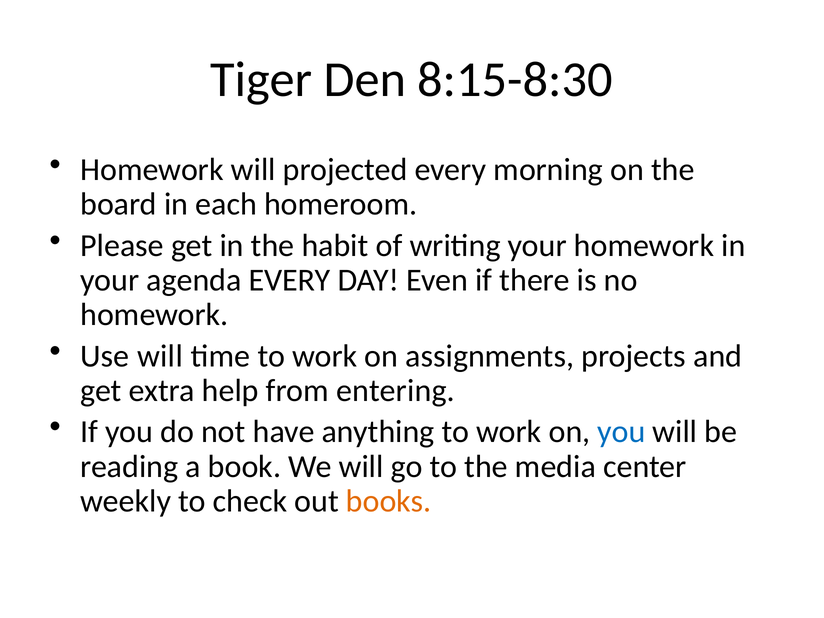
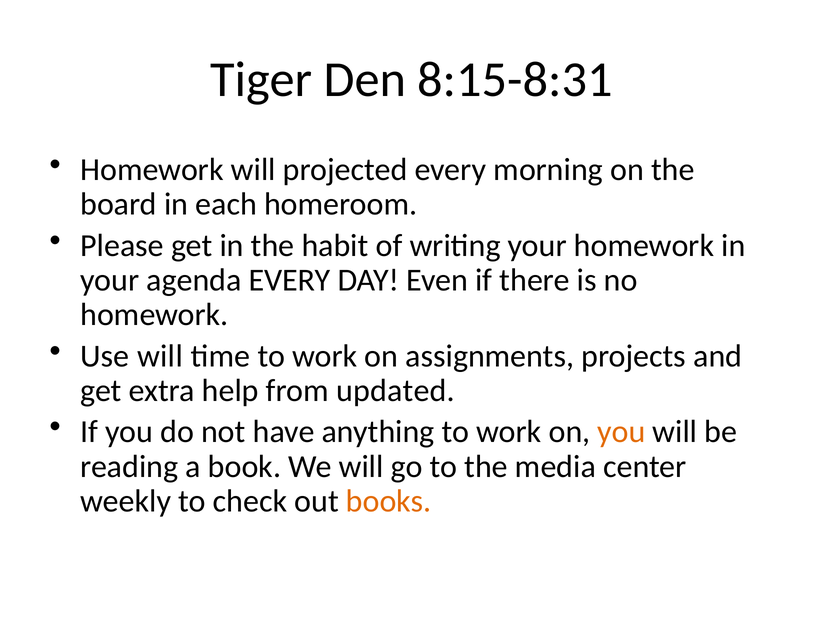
8:15-8:30: 8:15-8:30 -> 8:15-8:31 (515, 80)
entering: entering -> updated (395, 391)
you colour: blue -> orange (621, 432)
